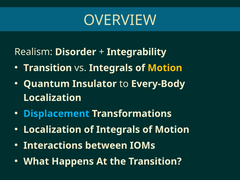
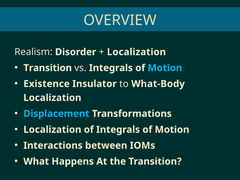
Integrability: Integrability -> Localization (136, 52)
Motion colour: yellow -> light blue (165, 68)
Quantum: Quantum -> Existence (47, 84)
Every-Body: Every-Body -> What-Body (158, 84)
